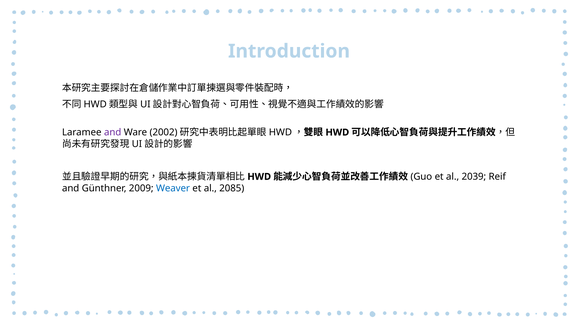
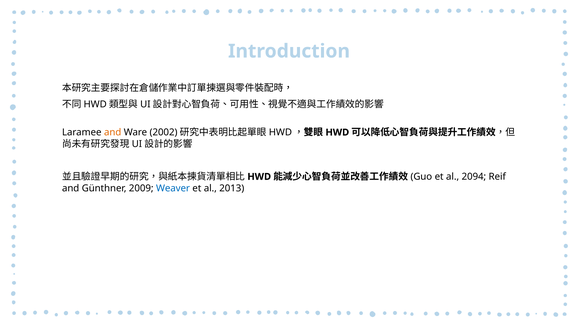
and colour: purple -> orange (113, 132)
2039: 2039 -> 2094 (474, 177)
2085: 2085 -> 2013 (232, 188)
